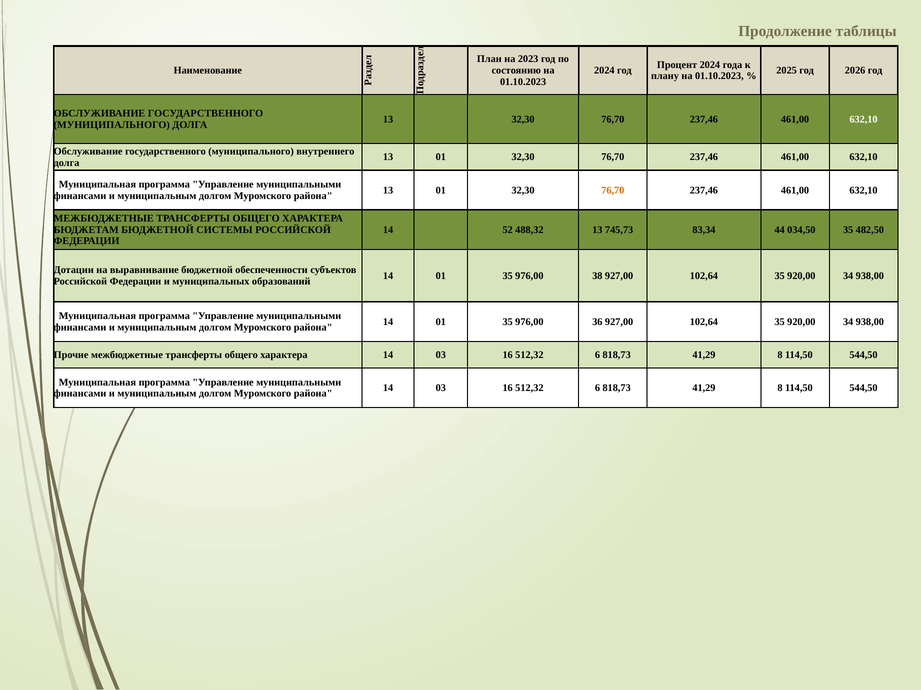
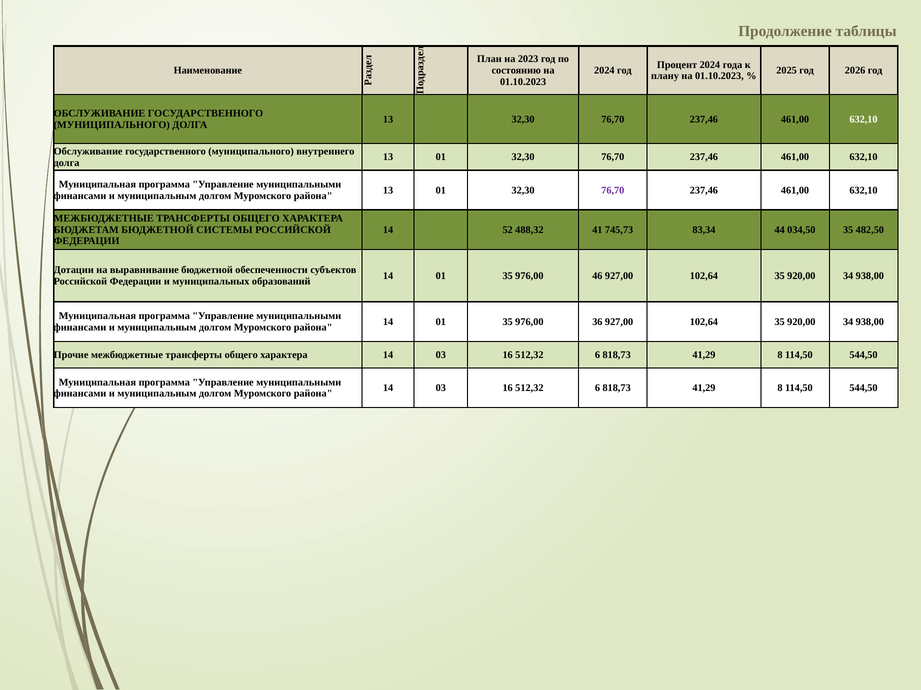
76,70 colour: orange -> purple (613, 190)
488,32 13: 13 -> 41 (597, 230)
38: 38 -> 46 (597, 276)
